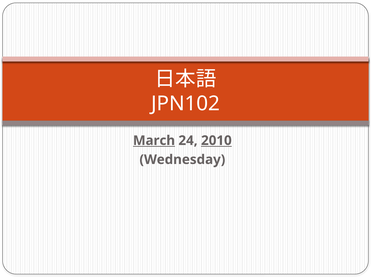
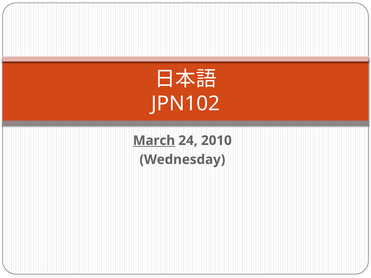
2010 underline: present -> none (216, 141)
